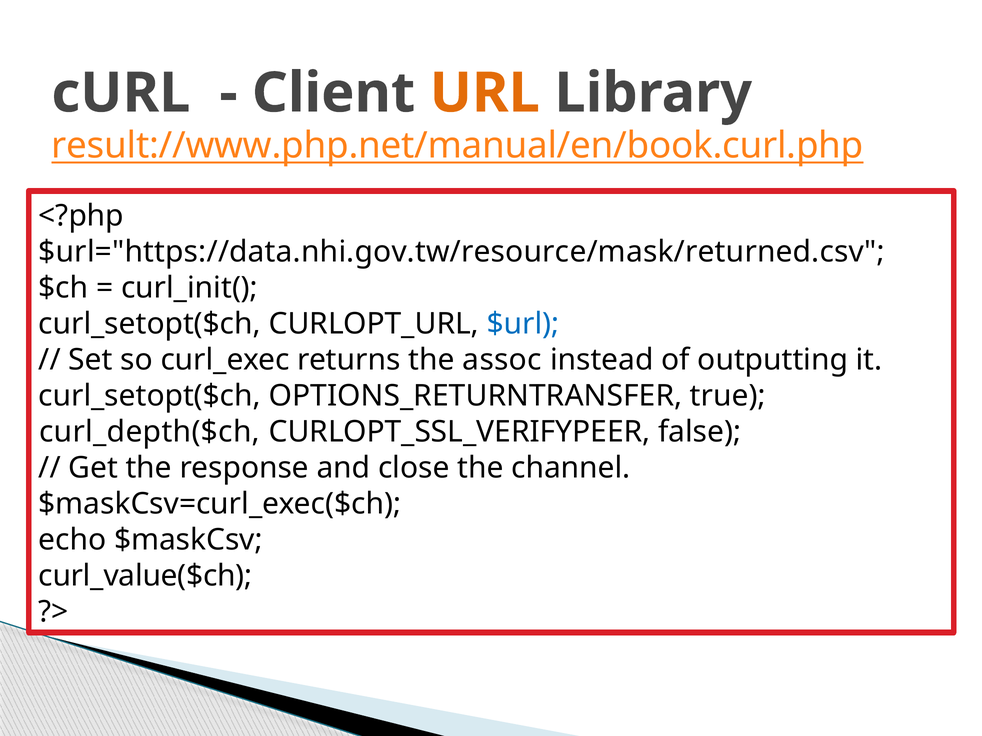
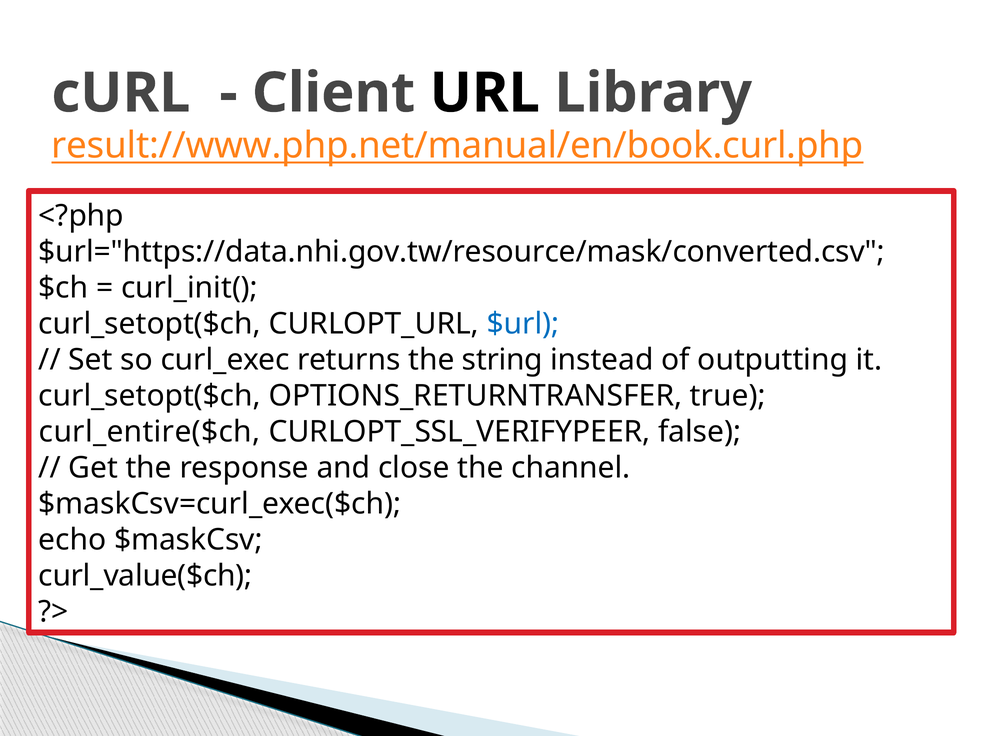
URL colour: orange -> black (485, 93)
$url="https://data.nhi.gov.tw/resource/mask/returned.csv: $url="https://data.nhi.gov.tw/resource/mask/returned.csv -> $url="https://data.nhi.gov.tw/resource/mask/converted.csv (462, 252)
assoc: assoc -> string (502, 360)
curl_depth($ch: curl_depth($ch -> curl_entire($ch (149, 432)
